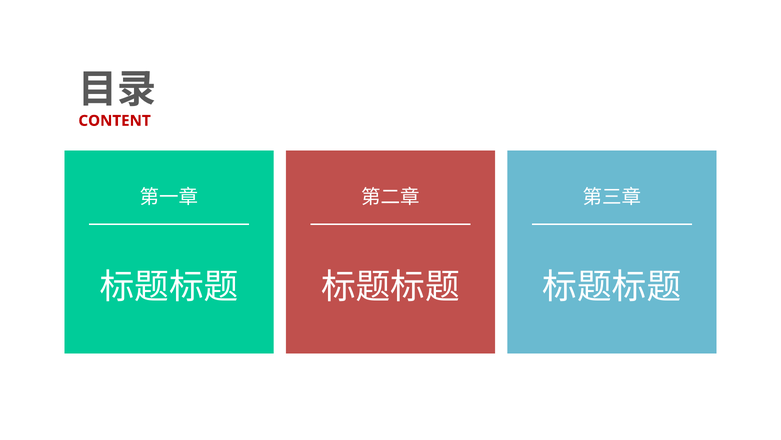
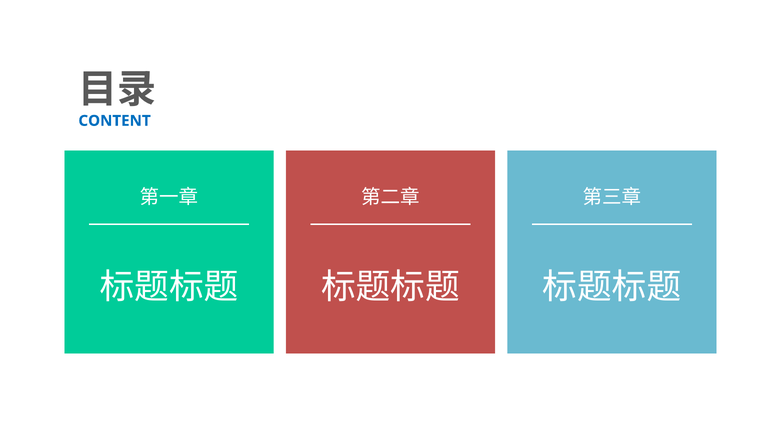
CONTENT colour: red -> blue (115, 121)
